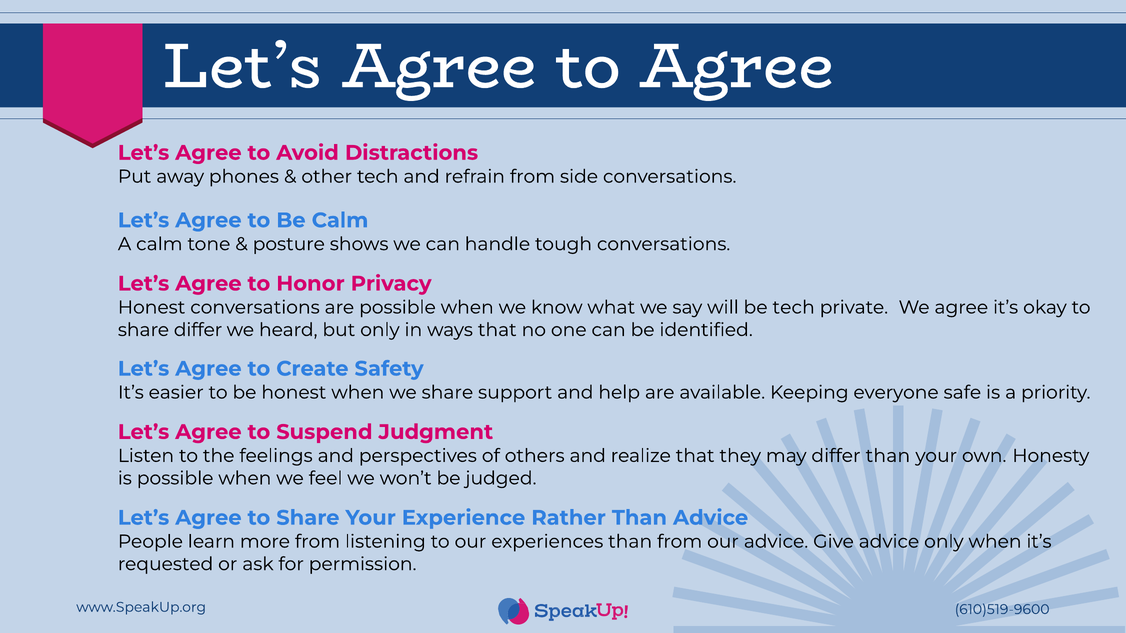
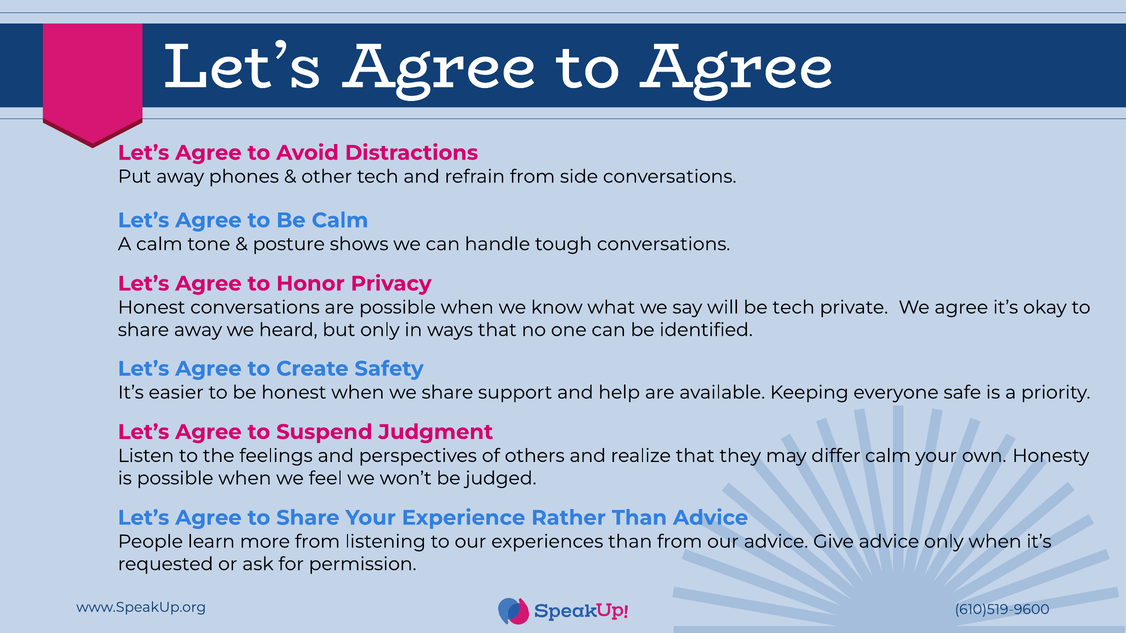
share differ: differ -> away (198, 330)
differ than: than -> calm (888, 456)
